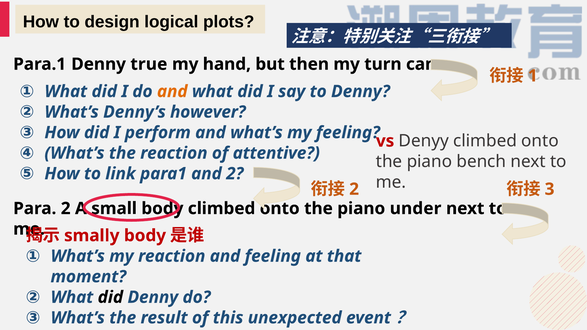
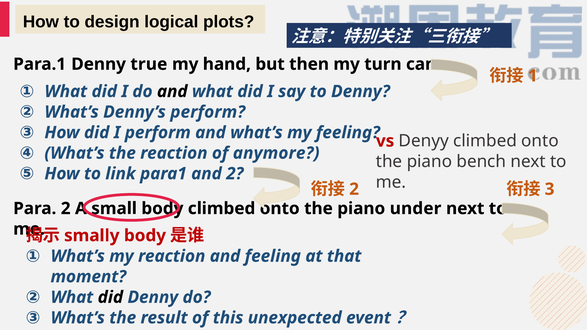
and colour: orange -> black (172, 91)
Denny’s however: however -> perform (208, 112)
attentive: attentive -> anymore (276, 153)
